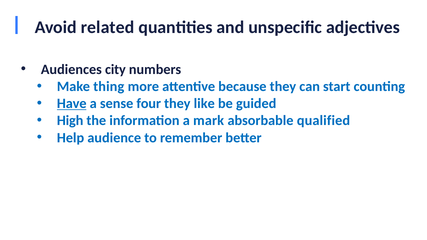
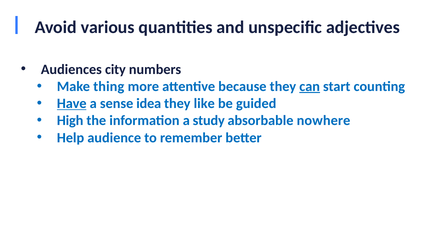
related: related -> various (108, 27)
can underline: none -> present (310, 87)
four: four -> idea (149, 104)
mark: mark -> study (209, 121)
qualified: qualified -> nowhere (323, 121)
